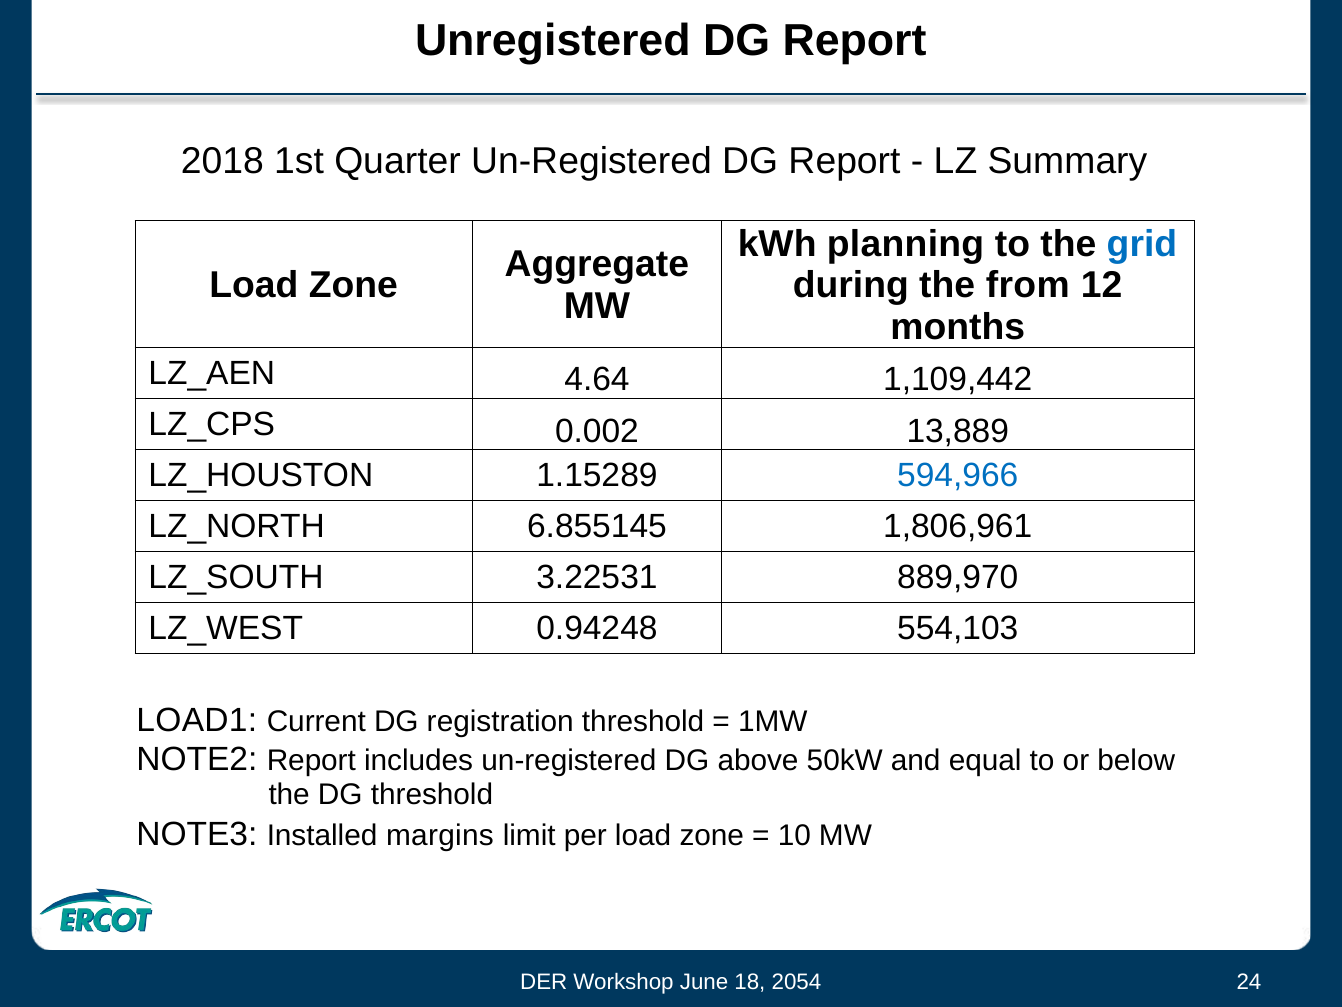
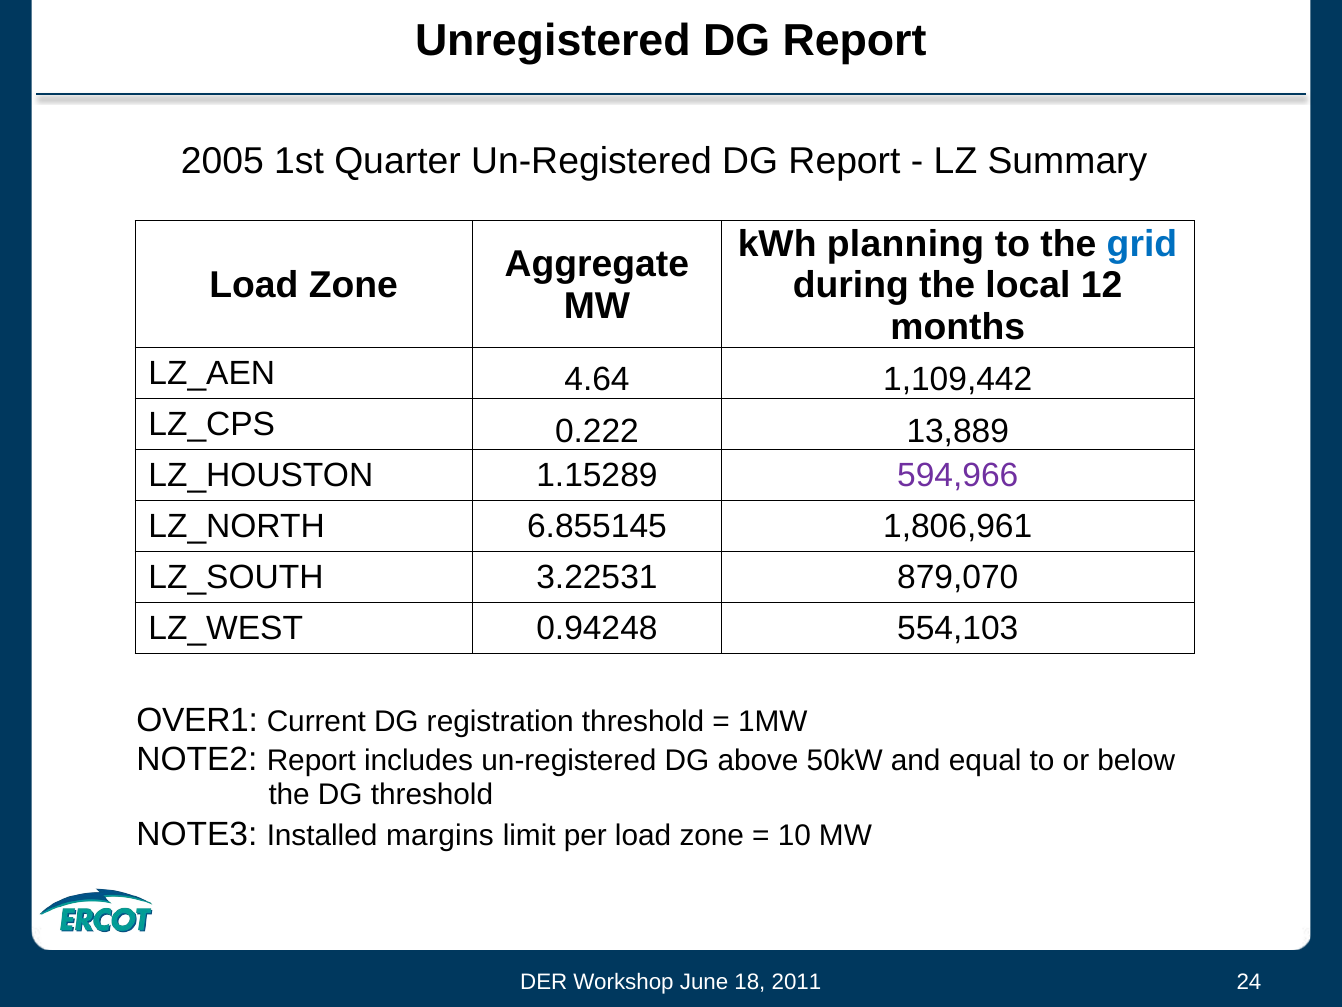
2018: 2018 -> 2005 (222, 161)
from: from -> local (1028, 285)
0.002: 0.002 -> 0.222 (597, 431)
594,966 colour: blue -> purple (958, 475)
889,970: 889,970 -> 879,070 (958, 577)
LOAD1: LOAD1 -> OVER1 (197, 720)
2054: 2054 -> 2011 (796, 981)
